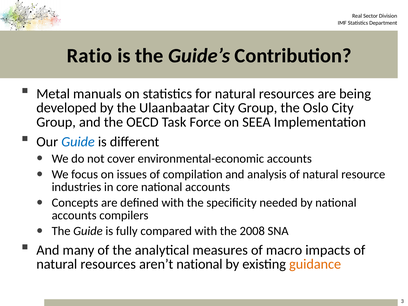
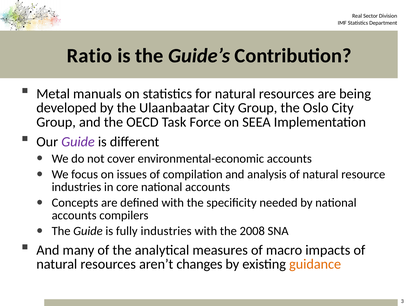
Guide colour: blue -> purple (78, 142)
fully compared: compared -> industries (166, 231)
aren’t national: national -> changes (199, 264)
